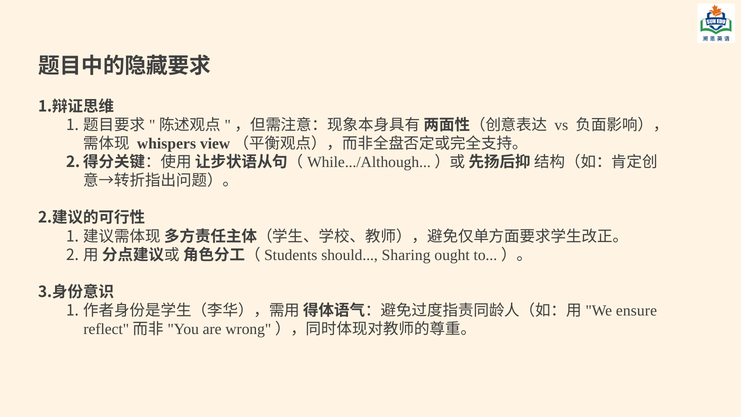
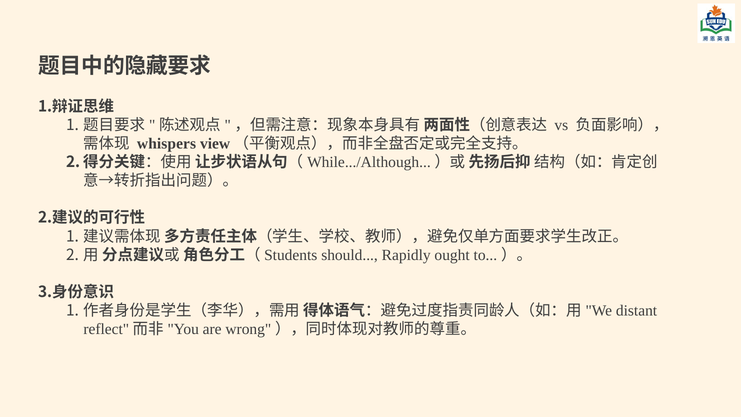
Sharing: Sharing -> Rapidly (406, 255)
ensure: ensure -> distant (637, 310)
